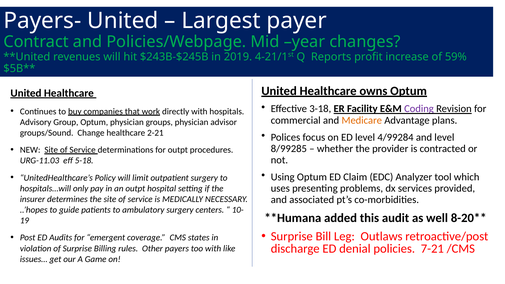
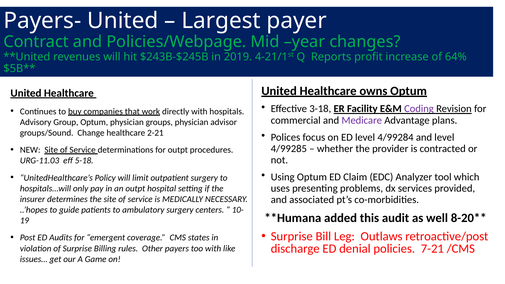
59%: 59% -> 64% (456, 57)
Medicare colour: orange -> purple (362, 120)
8/99285: 8/99285 -> 4/99285 (289, 149)
